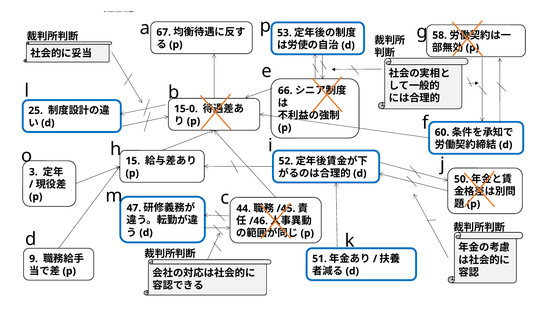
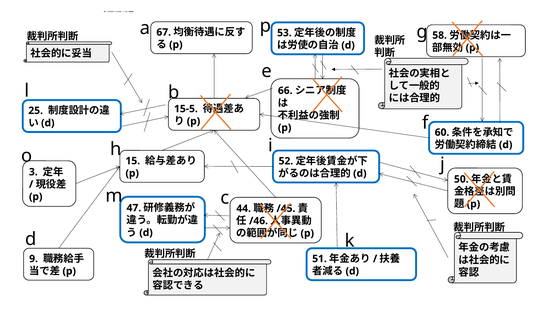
15-0: 15-0 -> 15-5 (186, 109)
